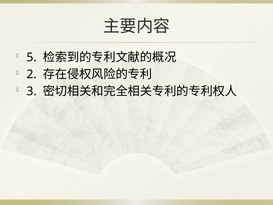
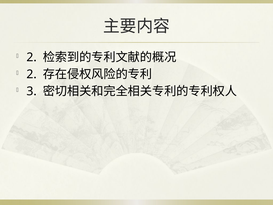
5: 5 -> 2 (32, 57)
